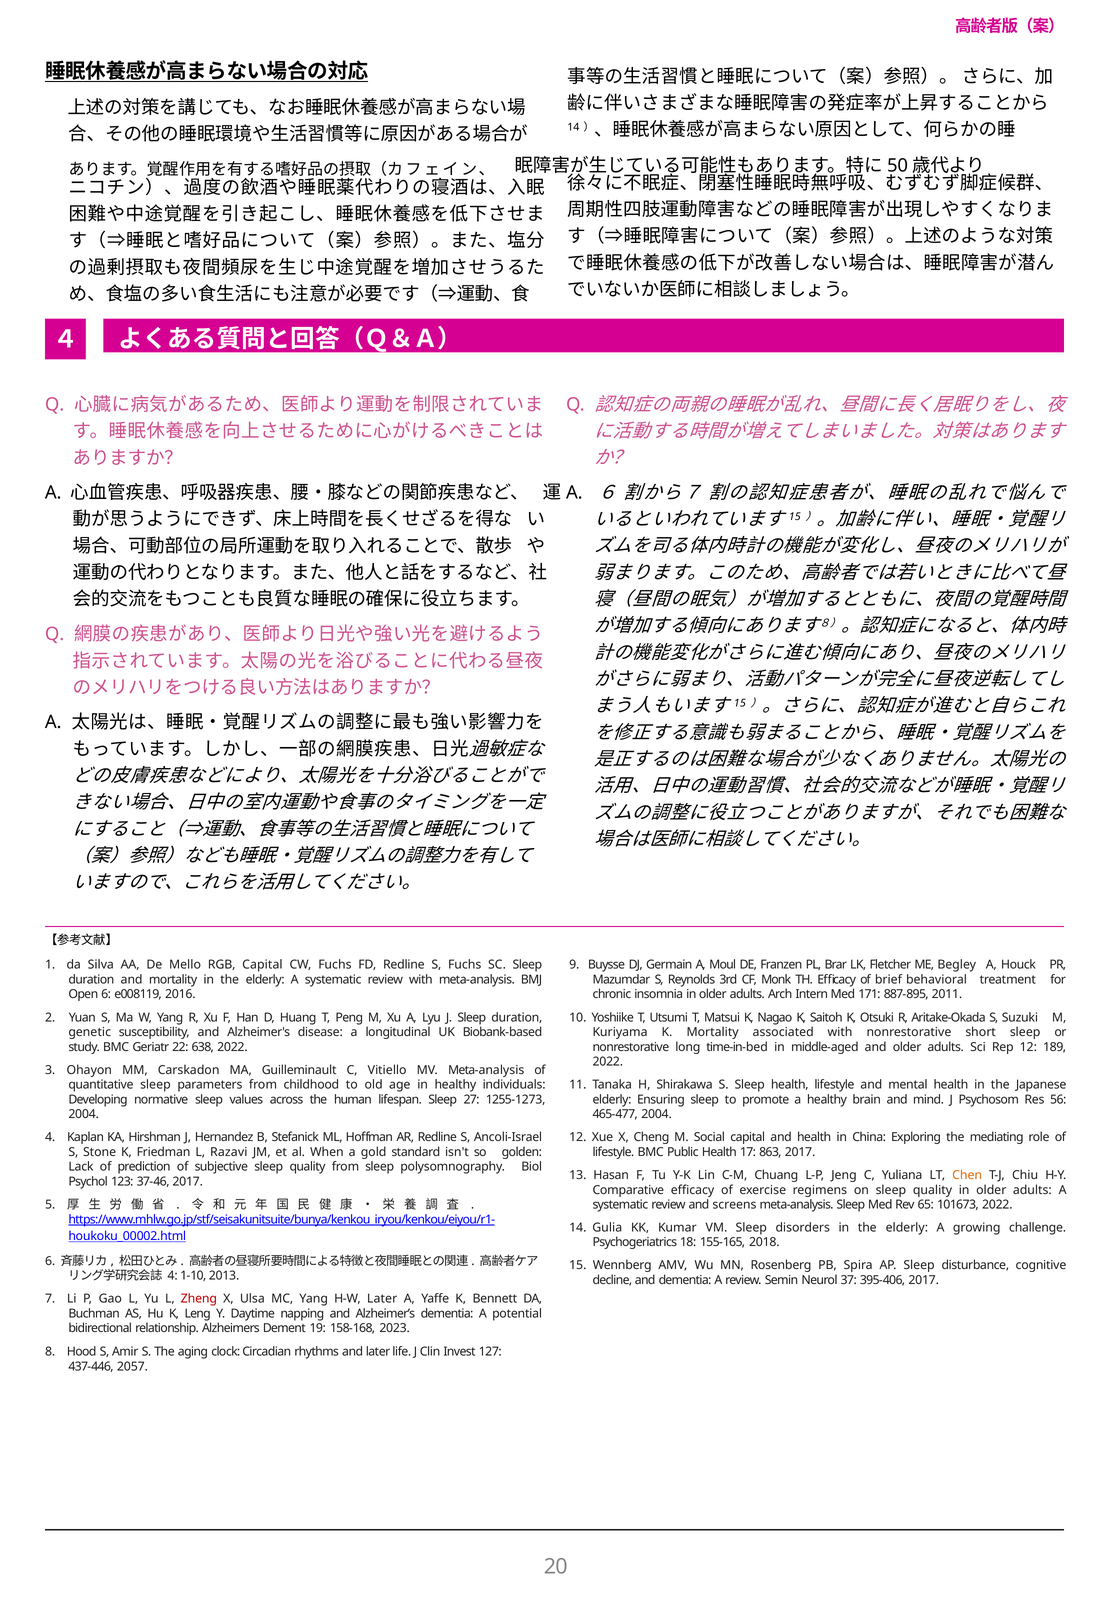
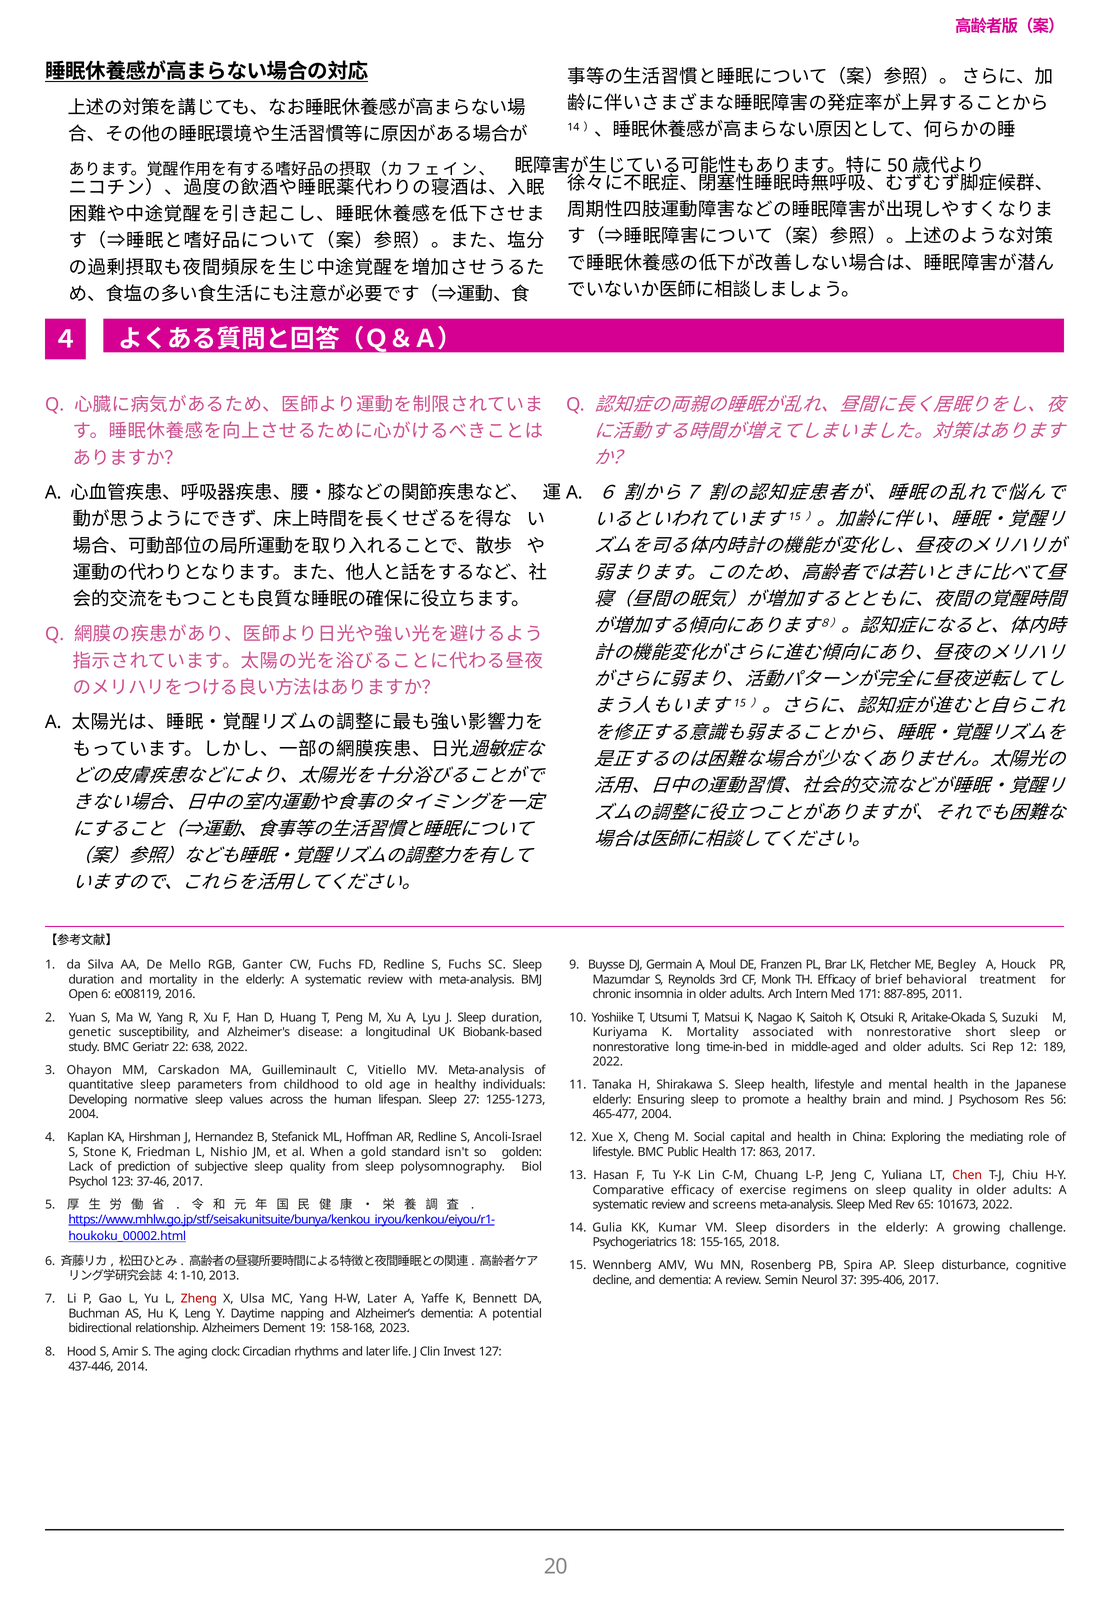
RGB Capital: Capital -> Ganter (262, 965)
Razavi: Razavi -> Nishio (229, 1152)
Chen colour: orange -> red (967, 1175)
2057: 2057 -> 2014 (132, 1366)
